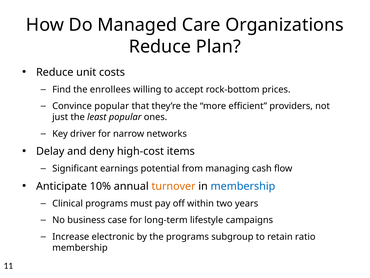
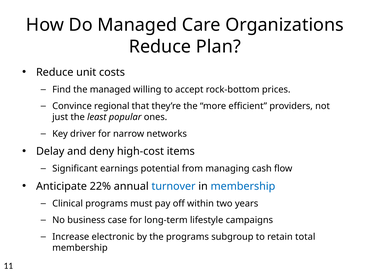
the enrollees: enrollees -> managed (110, 89)
Convince popular: popular -> regional (112, 106)
10%: 10% -> 22% (100, 186)
turnover colour: orange -> blue (174, 186)
ratio: ratio -> total (305, 236)
